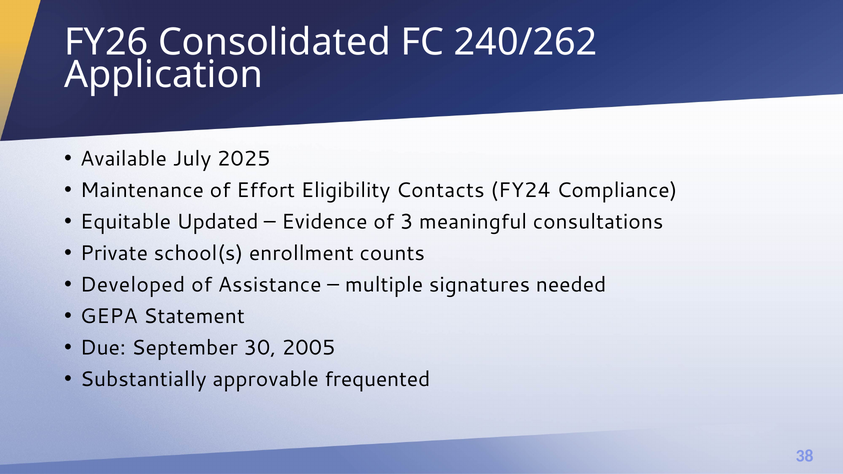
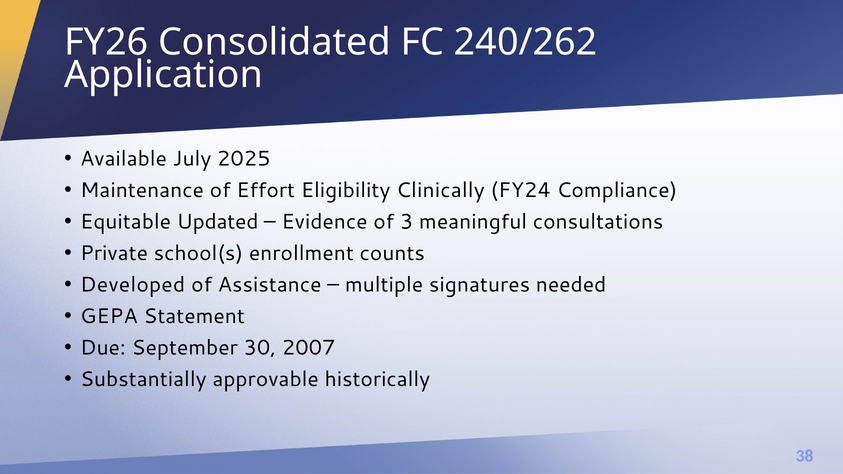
Contacts: Contacts -> Clinically (440, 190)
2005: 2005 -> 2007 (309, 348)
frequented: frequented -> historically (377, 379)
